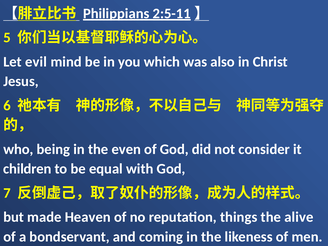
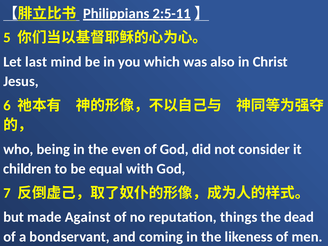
evil: evil -> last (36, 62)
Heaven: Heaven -> Against (88, 217)
alive: alive -> dead (299, 217)
